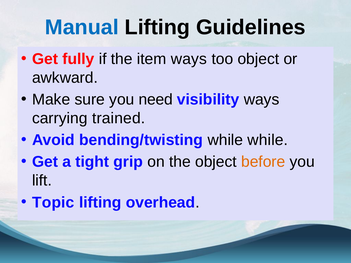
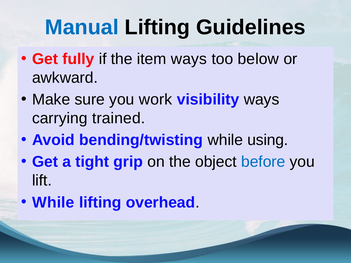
too object: object -> below (258, 59)
need: need -> work (156, 100)
while while: while -> using (268, 140)
before colour: orange -> blue (263, 162)
Topic: Topic -> While (53, 203)
